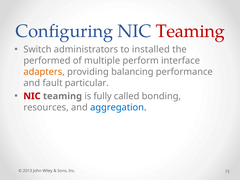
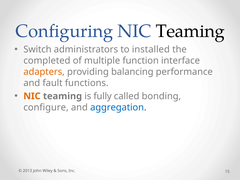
Teaming colour: red -> black (190, 31)
performed: performed -> completed (47, 61)
perform: perform -> function (141, 61)
particular: particular -> functions (87, 83)
NIC colour: red -> orange (32, 96)
resources: resources -> configure (46, 107)
